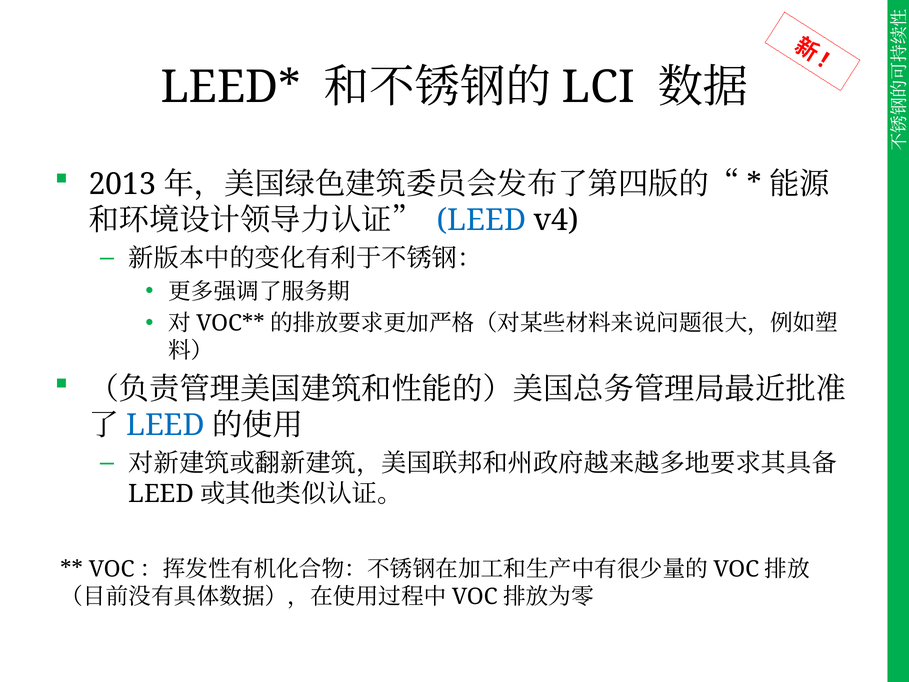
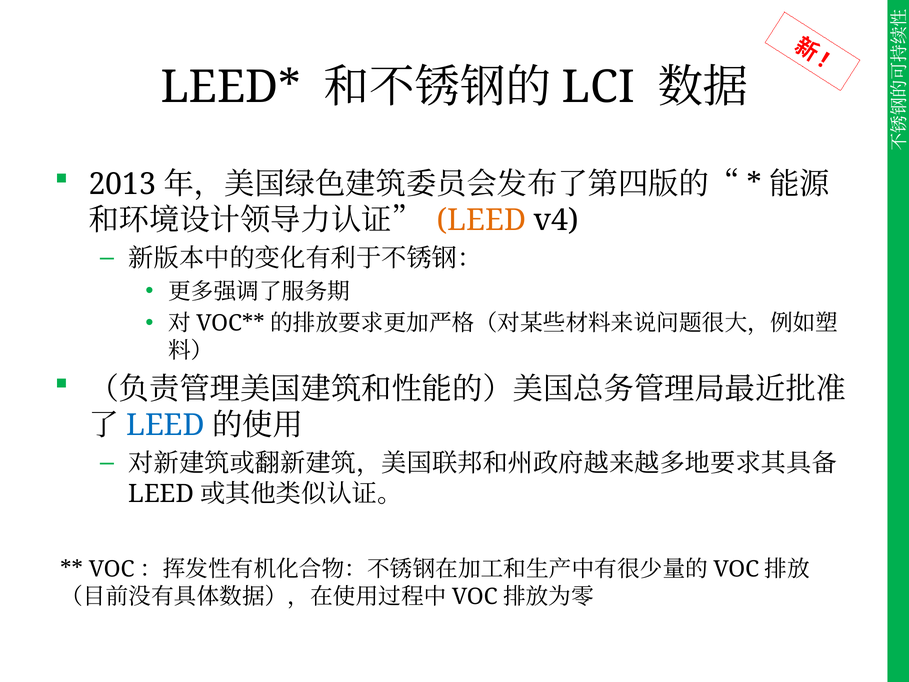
LEED colour: blue -> orange (481, 220)
